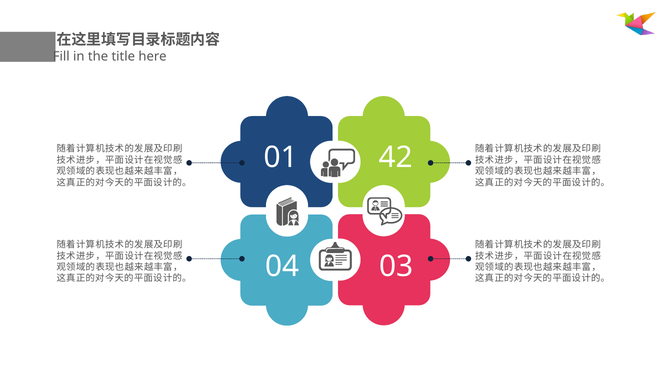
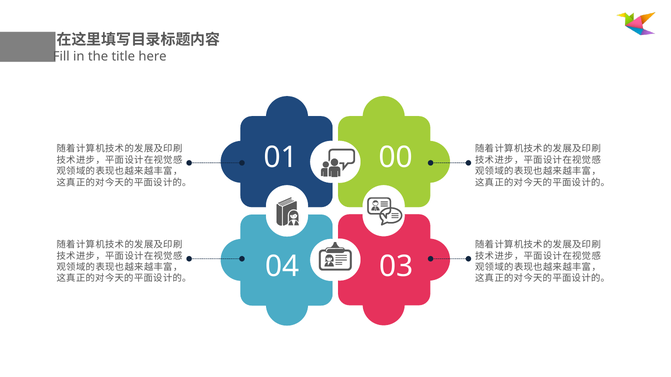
42: 42 -> 00 (396, 158)
